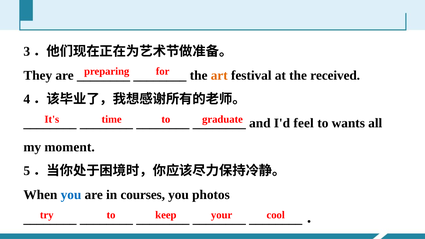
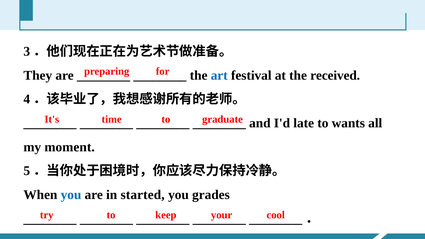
art colour: orange -> blue (219, 75)
feel: feel -> late (304, 123)
courses: courses -> started (143, 195)
photos: photos -> grades (211, 195)
